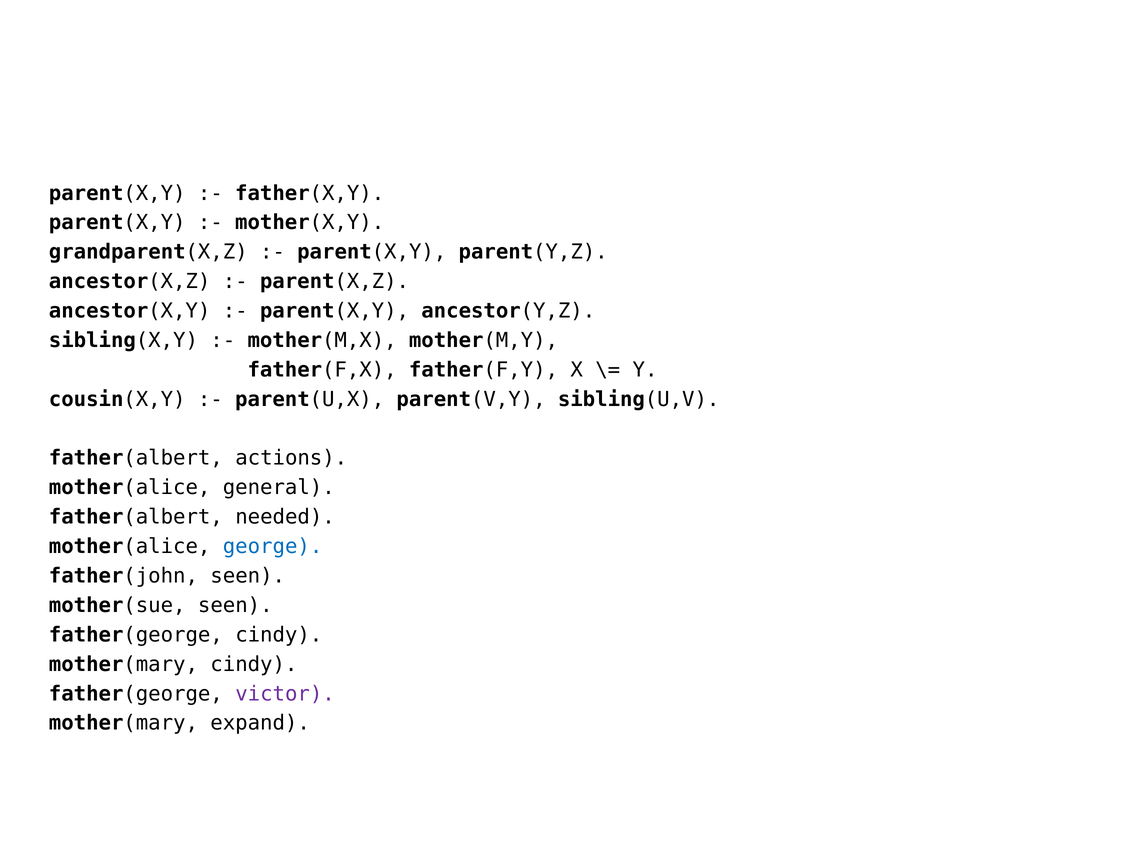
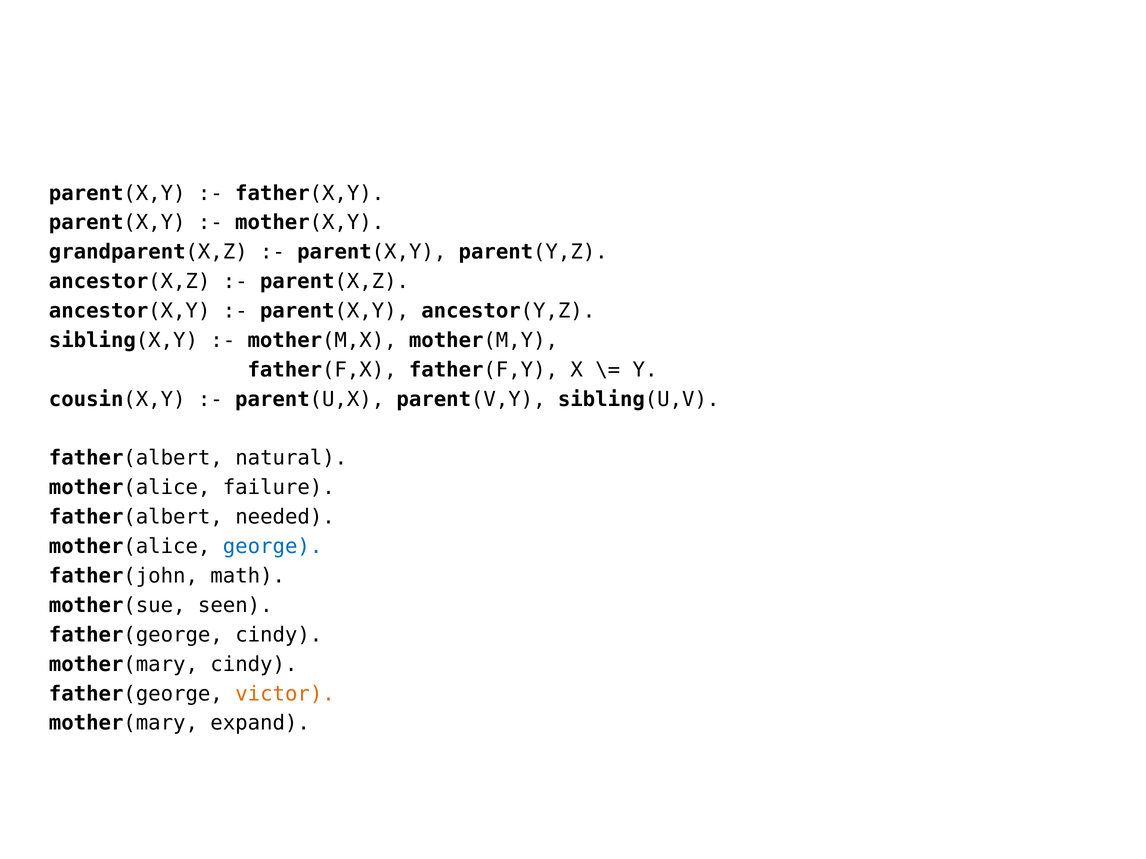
actions: actions -> natural (291, 458)
general: general -> failure (279, 488)
father(john seen: seen -> math (248, 576)
victor colour: purple -> orange (285, 694)
